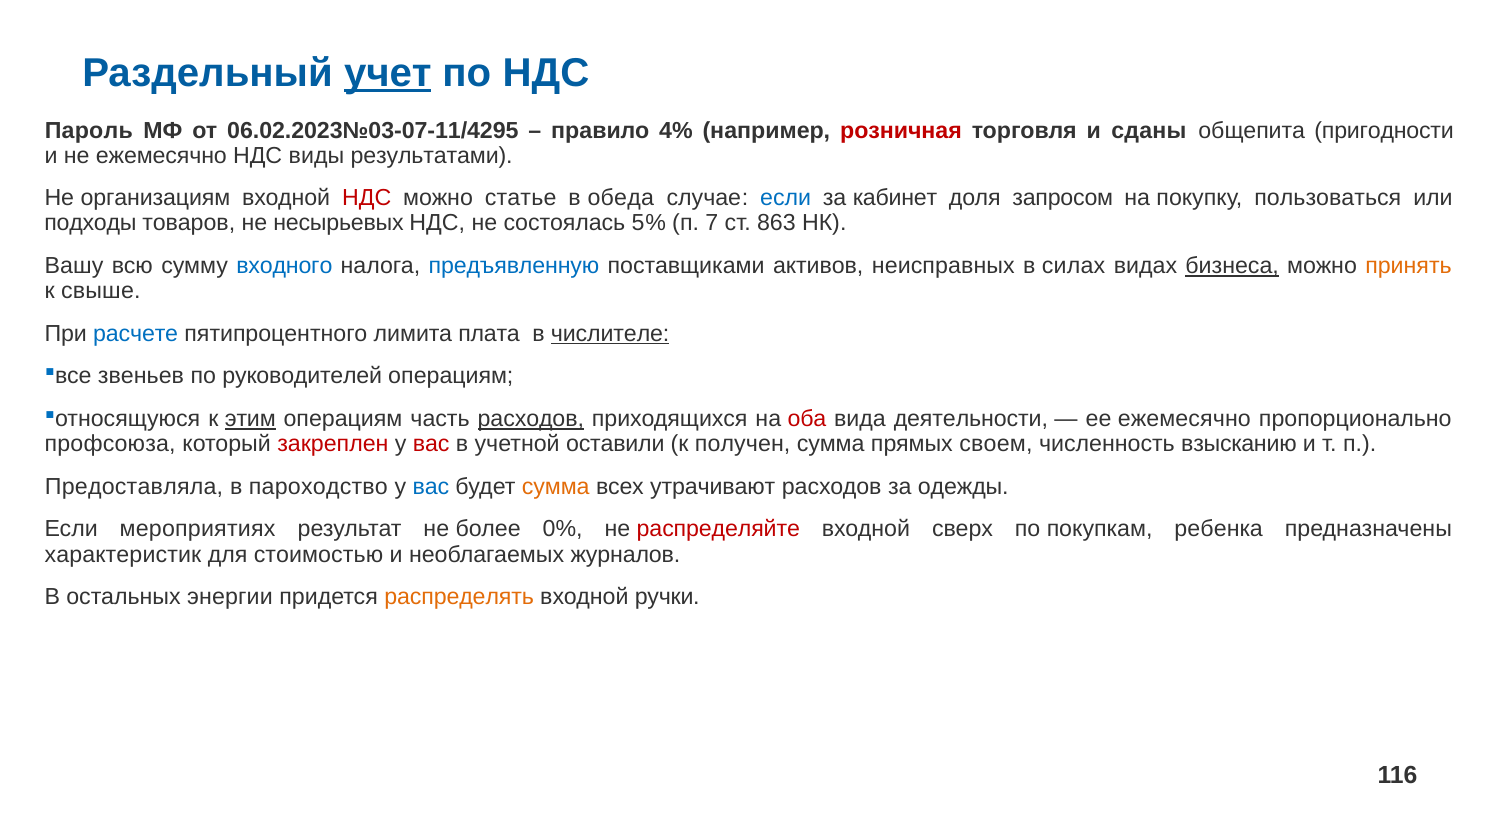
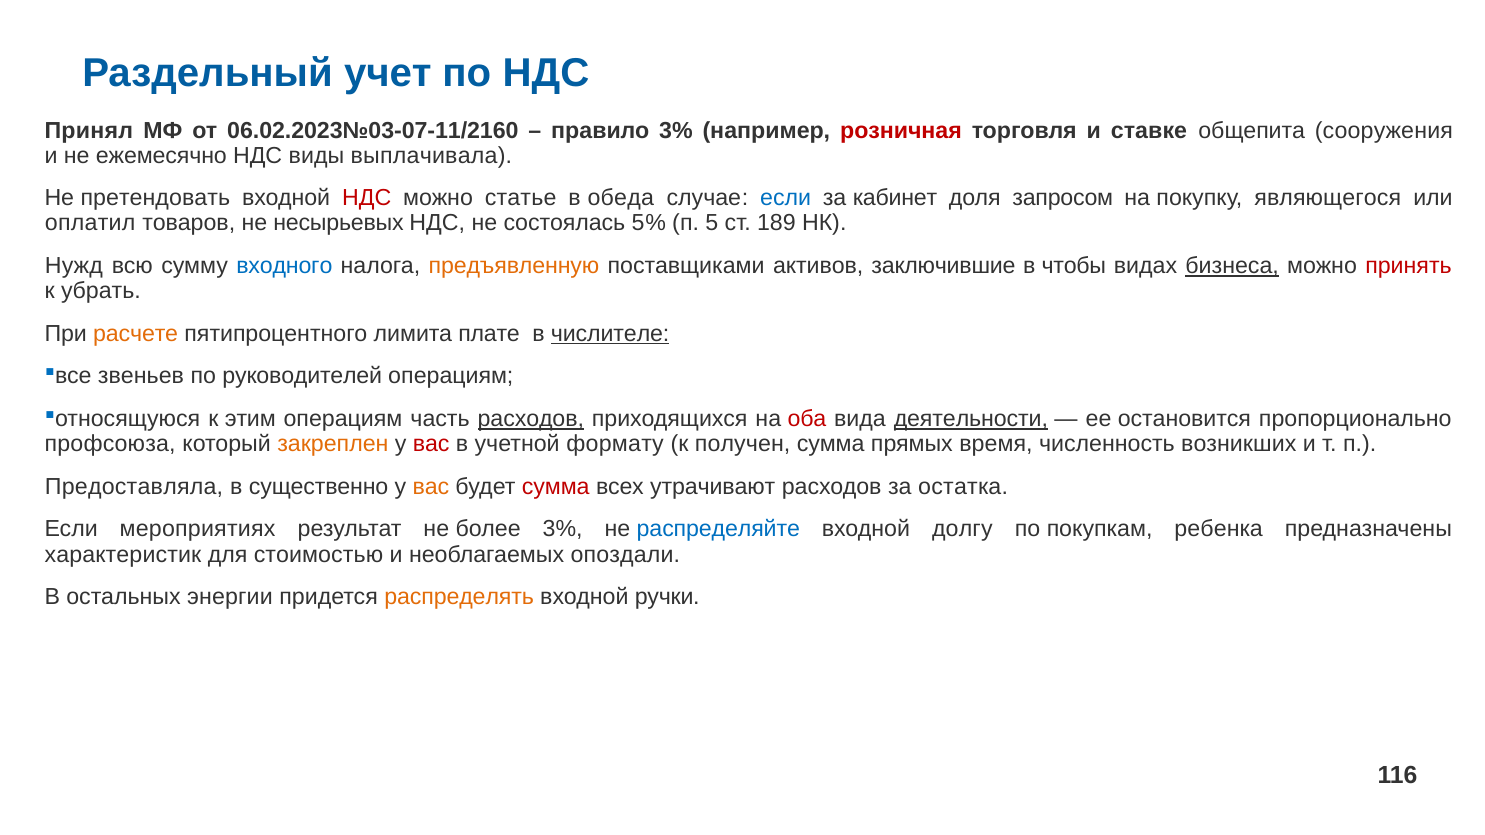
учет underline: present -> none (388, 73)
Пароль: Пароль -> Принял (89, 131)
06.02.2023№03-07-11/4295: 06.02.2023№03-07-11/4295 -> 06.02.2023№03-07-11/2160 (373, 131)
правило 4%: 4% -> 3% (676, 131)
сданы: сданы -> ставке (1149, 131)
пригодности: пригодности -> сооружения (1384, 131)
результатами: результатами -> выплачивала (431, 156)
организациям: организациям -> претендовать (155, 198)
пользоваться: пользоваться -> являющегося (1328, 198)
подходы: подходы -> оплатил (90, 223)
7: 7 -> 5 (712, 223)
863: 863 -> 189 (776, 223)
Вашу: Вашу -> Нужд (74, 266)
предъявленную colour: blue -> orange (514, 266)
неисправных: неисправных -> заключившие (943, 266)
силах: силах -> чтобы (1074, 266)
принять colour: orange -> red (1409, 266)
свыше: свыше -> убрать (101, 291)
расчете colour: blue -> orange (136, 334)
плата: плата -> плате (489, 334)
этим underline: present -> none (250, 419)
деятельности underline: none -> present (971, 419)
ее ежемесячно: ежемесячно -> остановится (1184, 419)
закреплен colour: red -> orange (333, 444)
оставили: оставили -> формату (615, 444)
своем: своем -> время (996, 444)
взысканию: взысканию -> возникших (1239, 444)
пароходство: пароходство -> существенно (319, 487)
вас colour: blue -> orange (431, 487)
сумма colour: orange -> red (556, 487)
одежды: одежды -> остатка (963, 487)
более 0%: 0% -> 3% (563, 529)
распределяйте colour: red -> blue (718, 529)
сверх: сверх -> долгу (962, 529)
журналов: журналов -> опоздали (625, 555)
